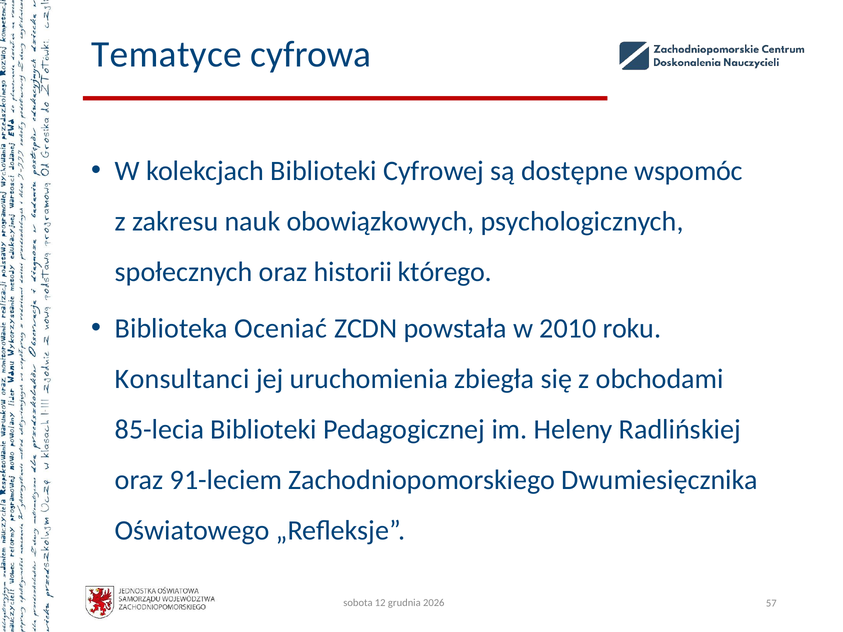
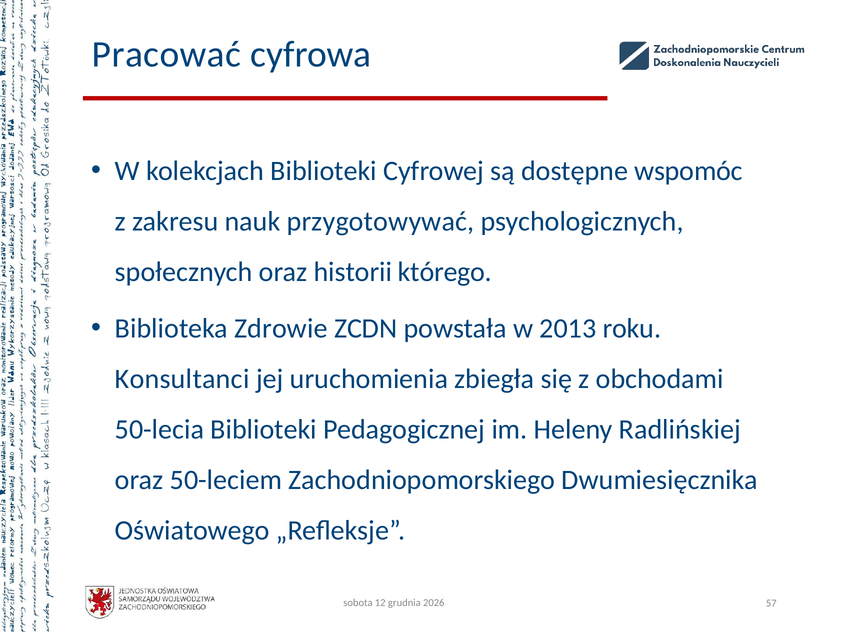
Tematyce: Tematyce -> Pracować (166, 55)
obowiązkowych: obowiązkowych -> przygotowywać (380, 222)
Oceniać: Oceniać -> Zdrowie (281, 328)
2010: 2010 -> 2013 (568, 328)
85-lecia: 85-lecia -> 50-lecia (160, 430)
91-leciem: 91-leciem -> 50-leciem (226, 480)
